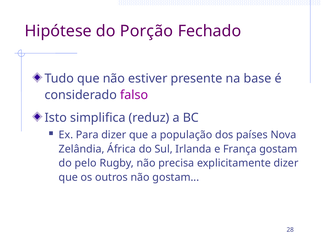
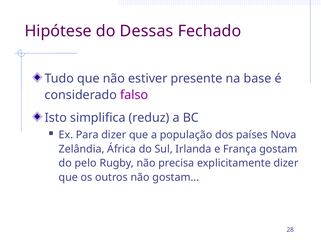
Porção: Porção -> Dessas (147, 31)
